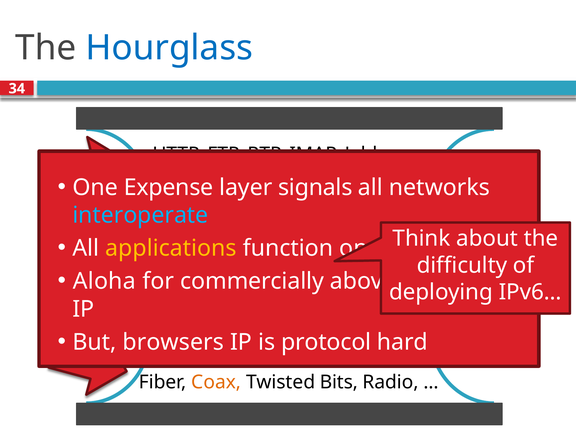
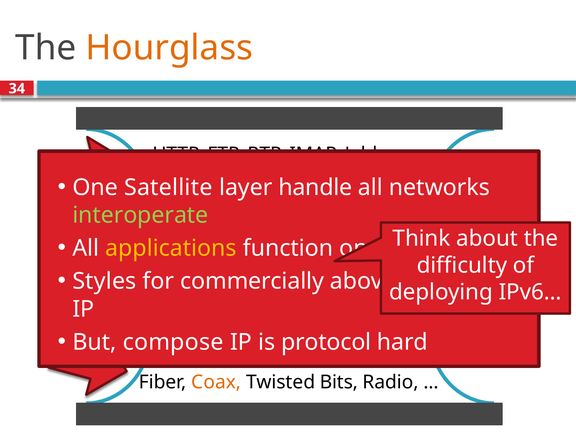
Hourglass colour: blue -> orange (169, 48)
Expense: Expense -> Satellite (168, 187)
signals: signals -> handle (315, 187)
interoperate colour: light blue -> light green (140, 215)
Aloha: Aloha -> Styles (104, 281)
browsers: browsers -> compose (173, 342)
